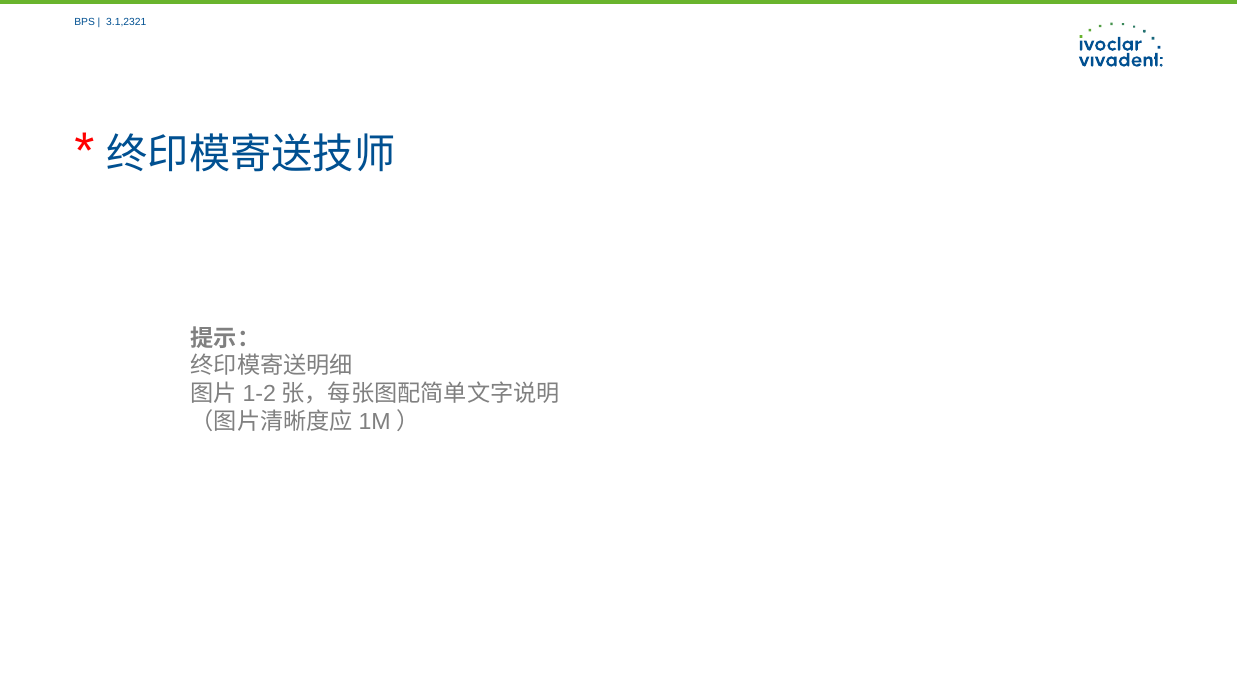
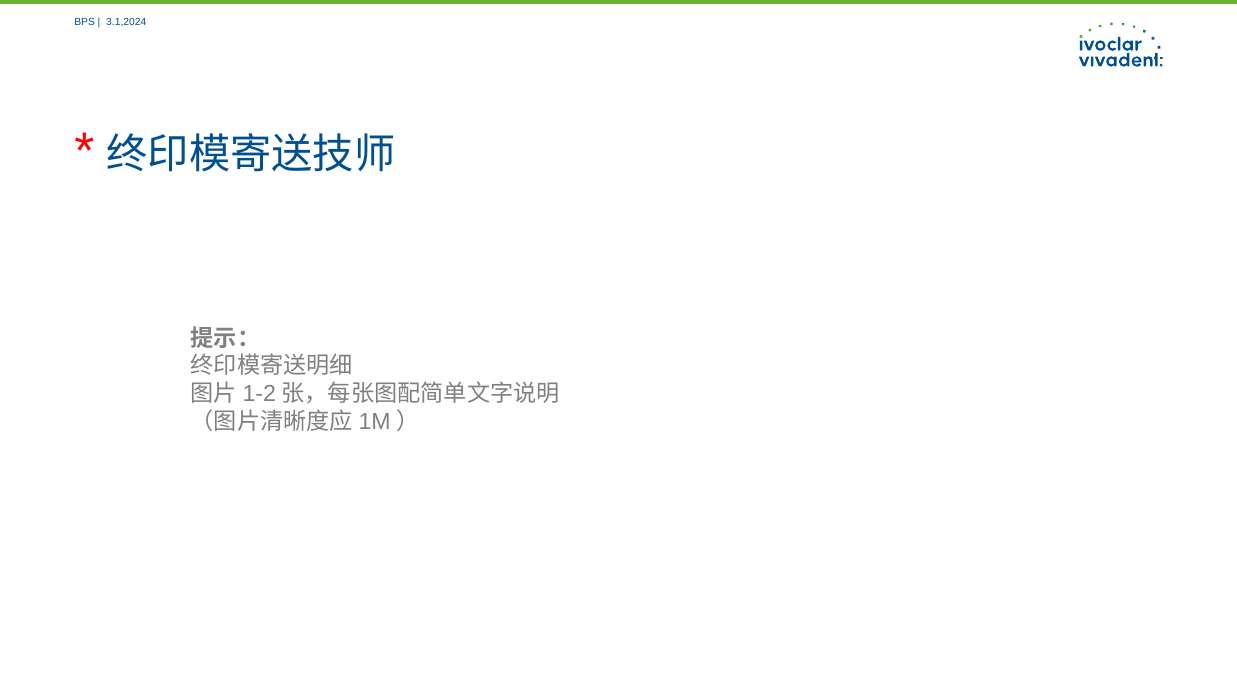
3.1,2321: 3.1,2321 -> 3.1,2024 (126, 22)
